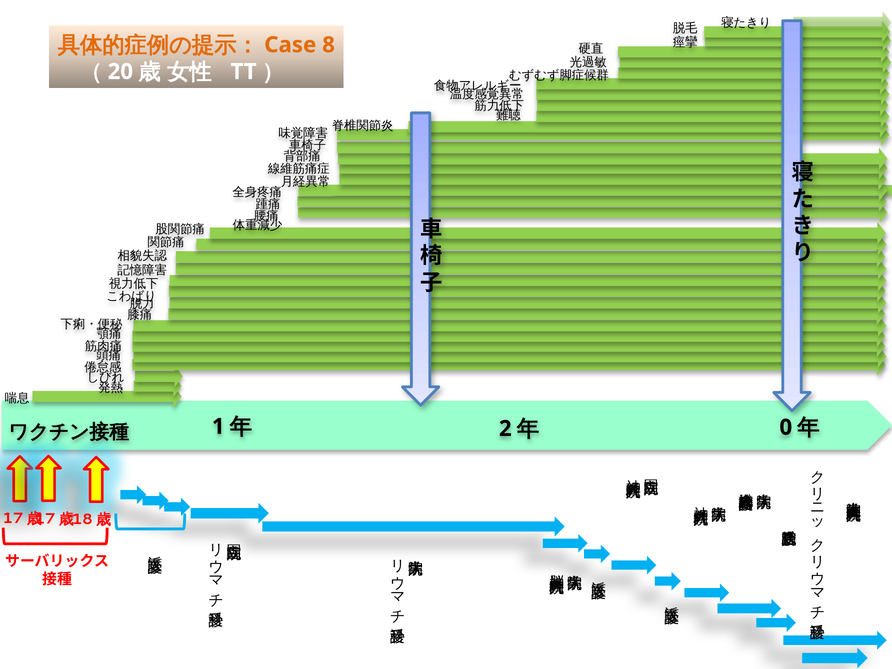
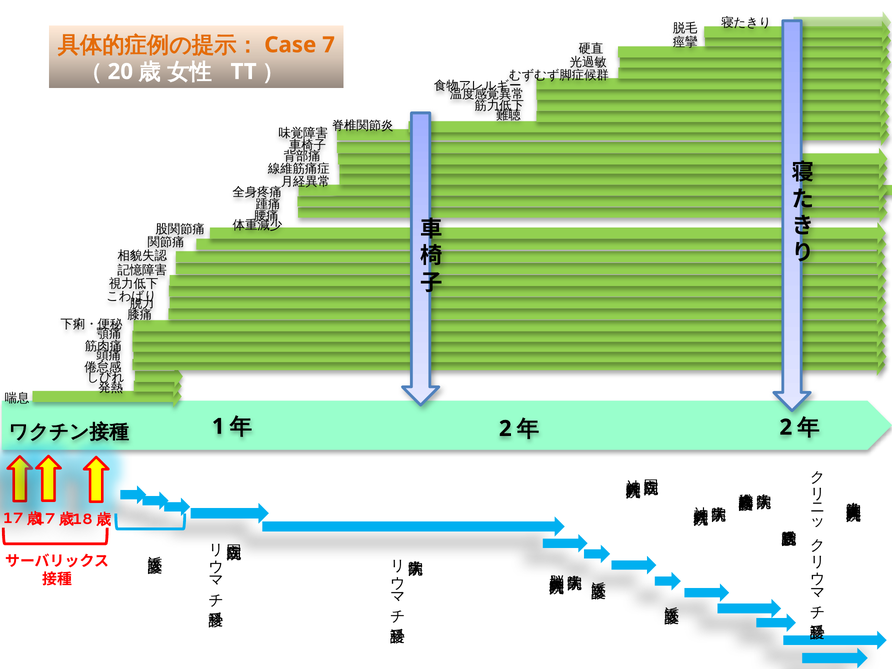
8: 8 -> 7 (329, 45)
0: 0 -> 2 (786, 427)
